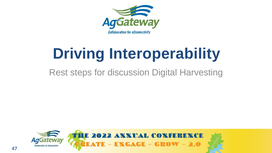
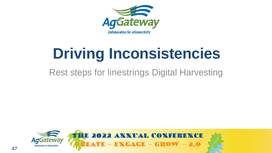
Interoperability: Interoperability -> Inconsistencies (165, 54)
discussion: discussion -> linestrings (128, 73)
